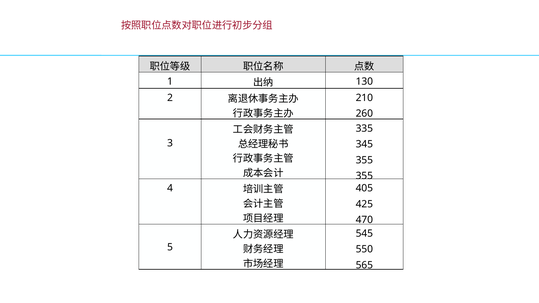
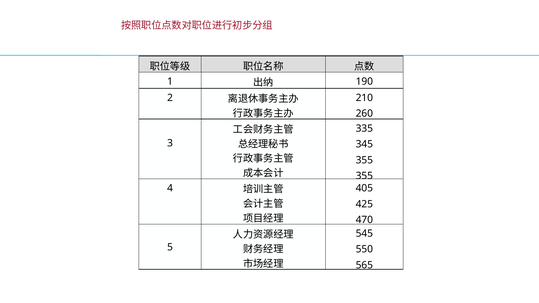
130: 130 -> 190 (364, 82)
